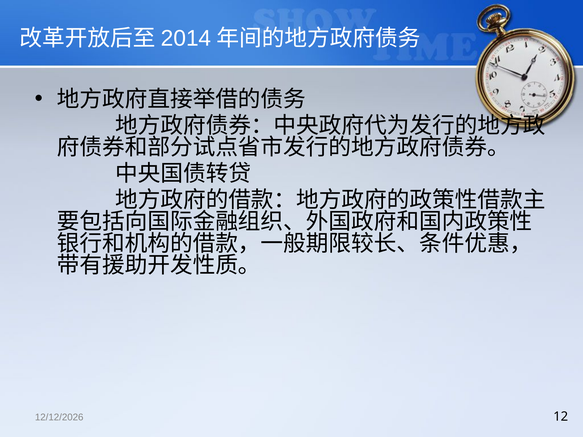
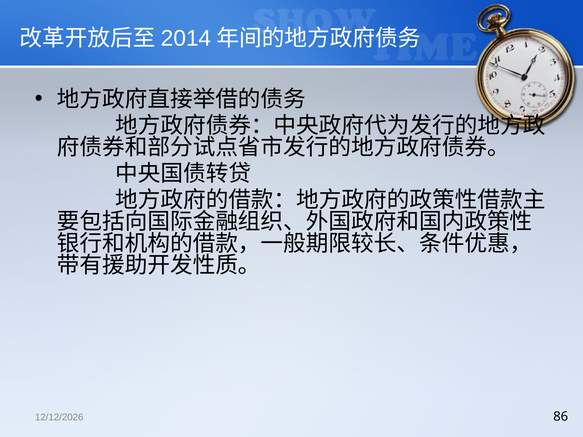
12: 12 -> 86 (561, 417)
